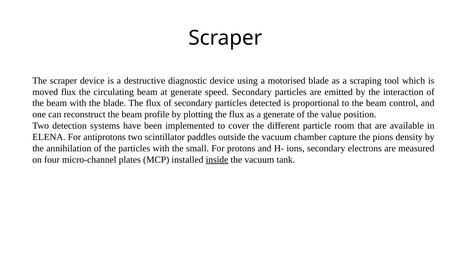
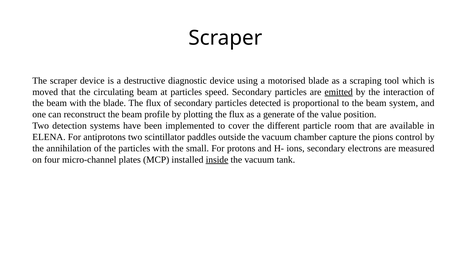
moved flux: flux -> that (68, 92)
at generate: generate -> particles (186, 92)
emitted underline: none -> present (339, 92)
control: control -> system (404, 103)
density: density -> control (409, 137)
